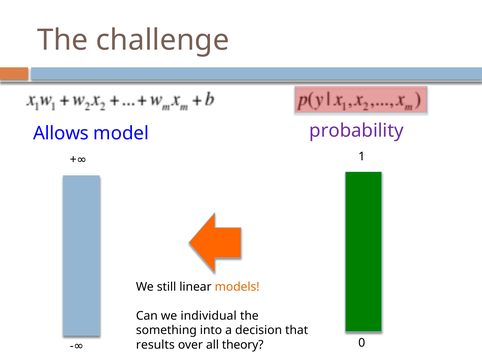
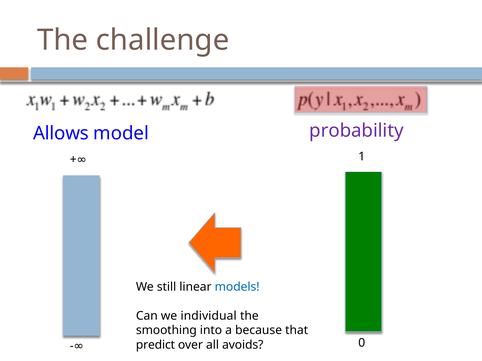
models colour: orange -> blue (237, 287)
something: something -> smoothing (166, 331)
decision: decision -> because (259, 331)
results: results -> predict (155, 345)
theory: theory -> avoids (243, 345)
